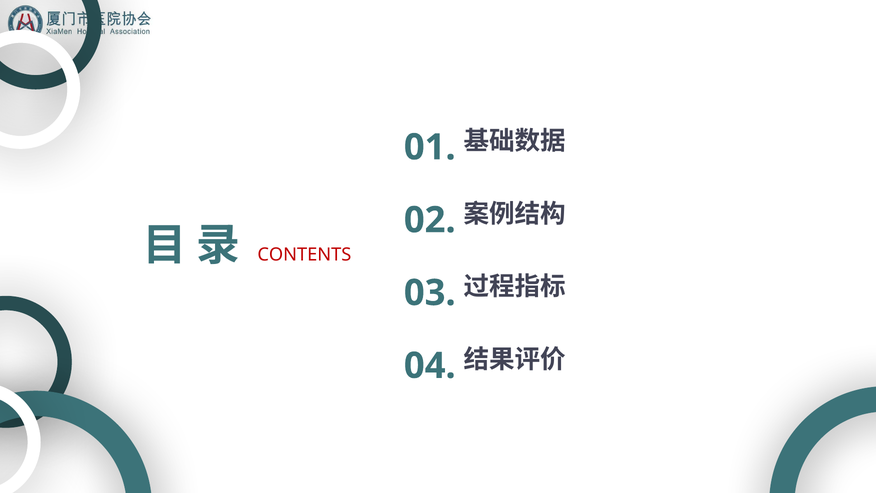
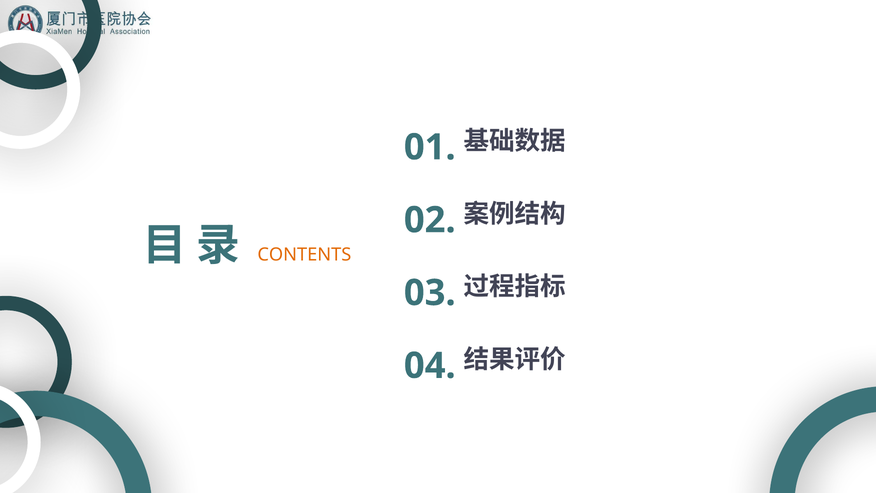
CONTENTS colour: red -> orange (304, 254)
